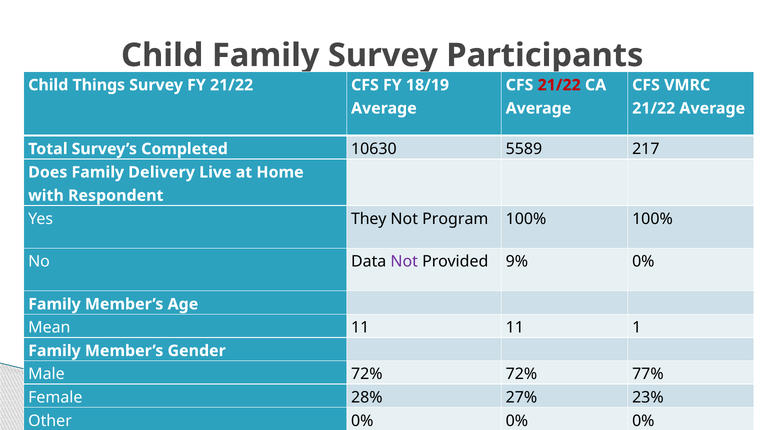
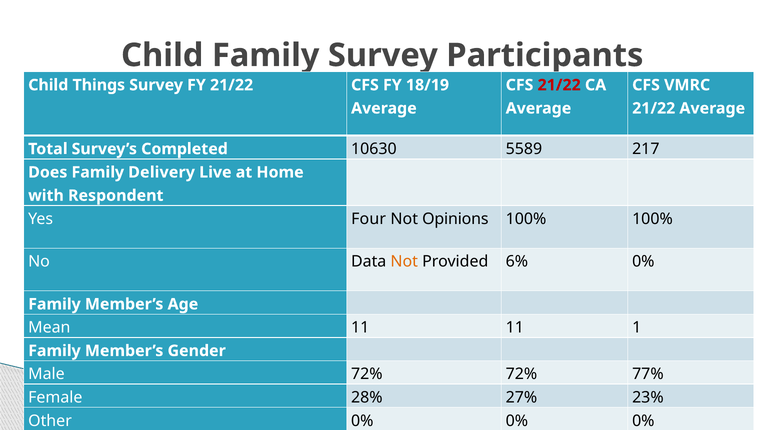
They: They -> Four (369, 219)
Program: Program -> Opinions (455, 219)
Not colour: purple -> orange (404, 262)
9%: 9% -> 6% (517, 262)
